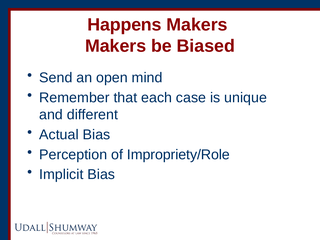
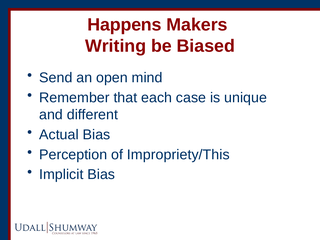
Makers: Makers -> Writing (116, 46)
Impropriety/Role: Impropriety/Role -> Impropriety/This (178, 155)
